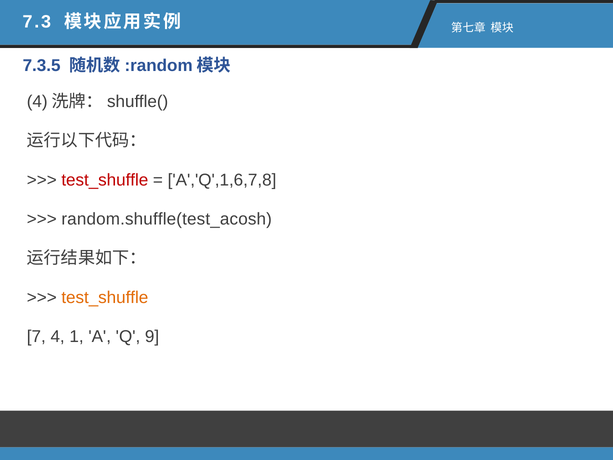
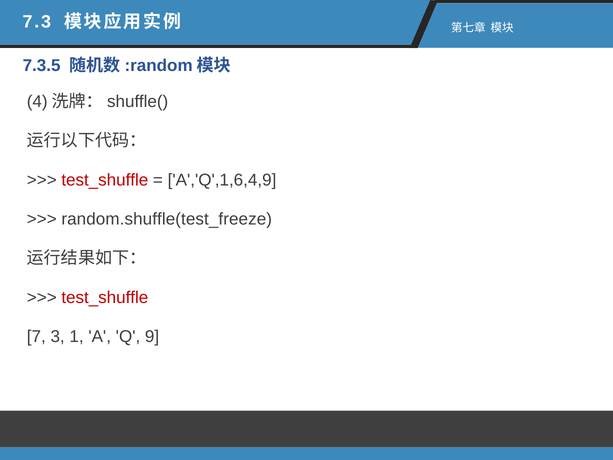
A','Q',1,6,7,8: A','Q',1,6,7,8 -> A','Q',1,6,4,9 (222, 180)
random.shuffle(test_acosh: random.shuffle(test_acosh -> random.shuffle(test_freeze (167, 219)
test_shuffle colour: orange -> red (105, 297)
4: 4 -> 3 (58, 336)
